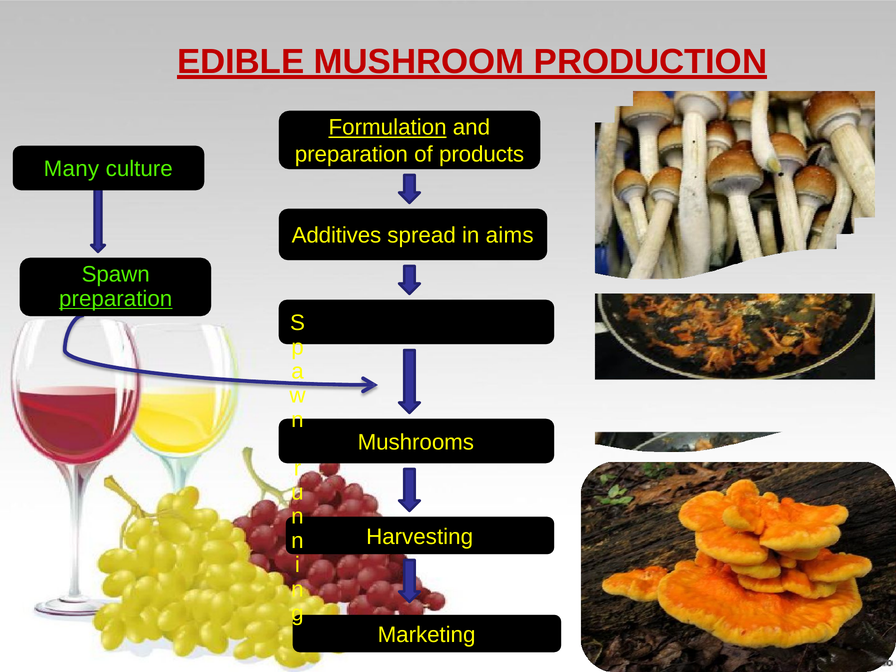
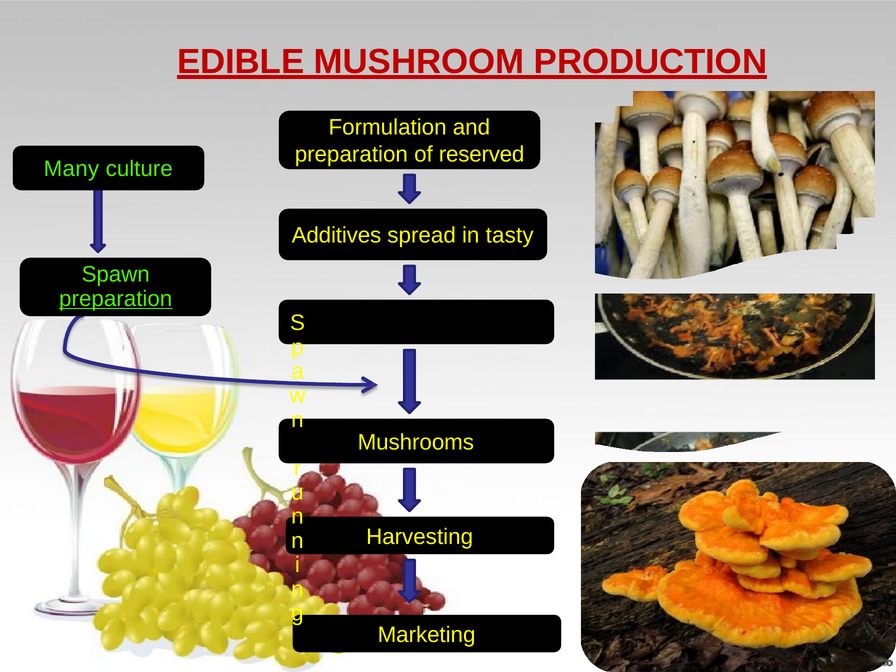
Formulation underline: present -> none (388, 128)
products: products -> reserved (482, 154)
aims: aims -> tasty (510, 235)
